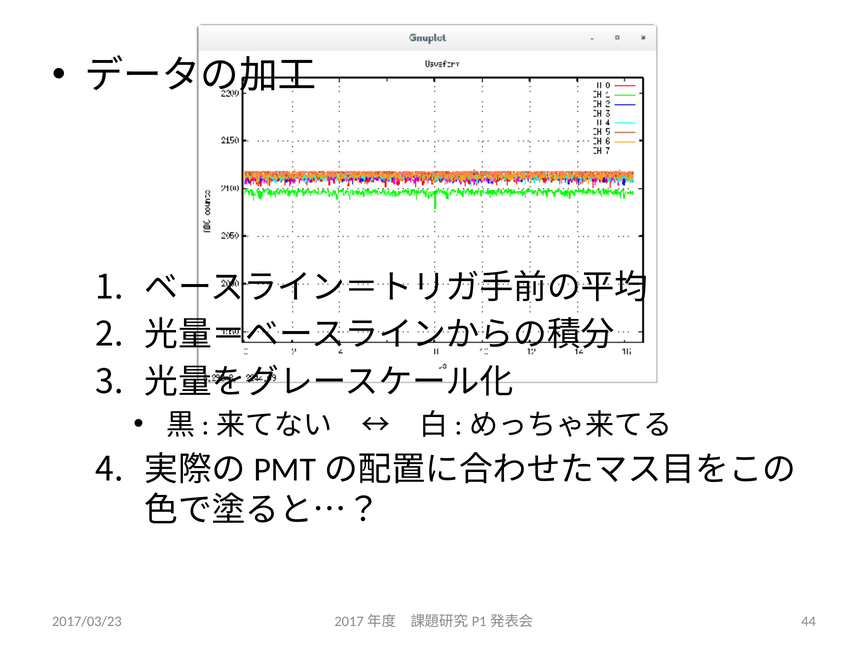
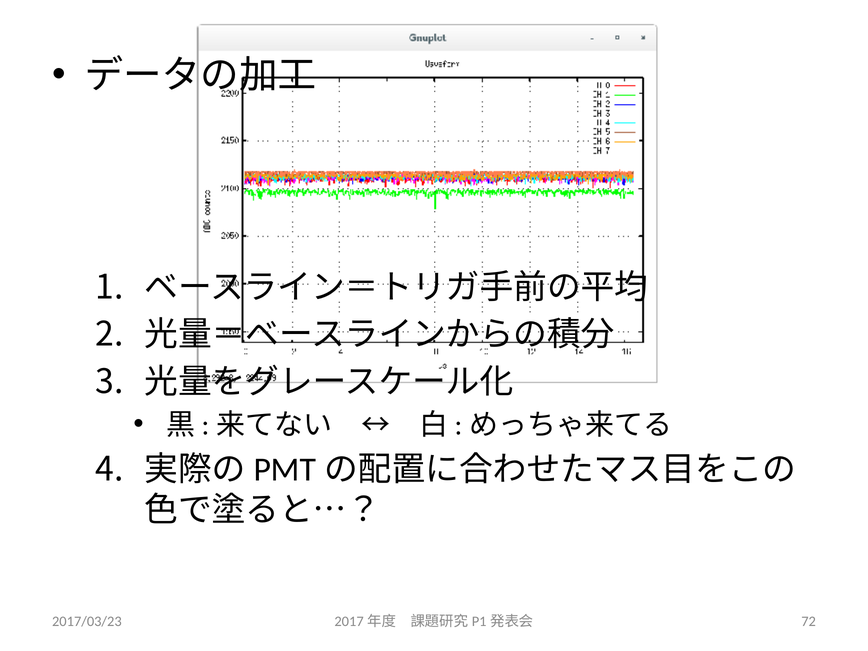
44: 44 -> 72 (809, 622)
